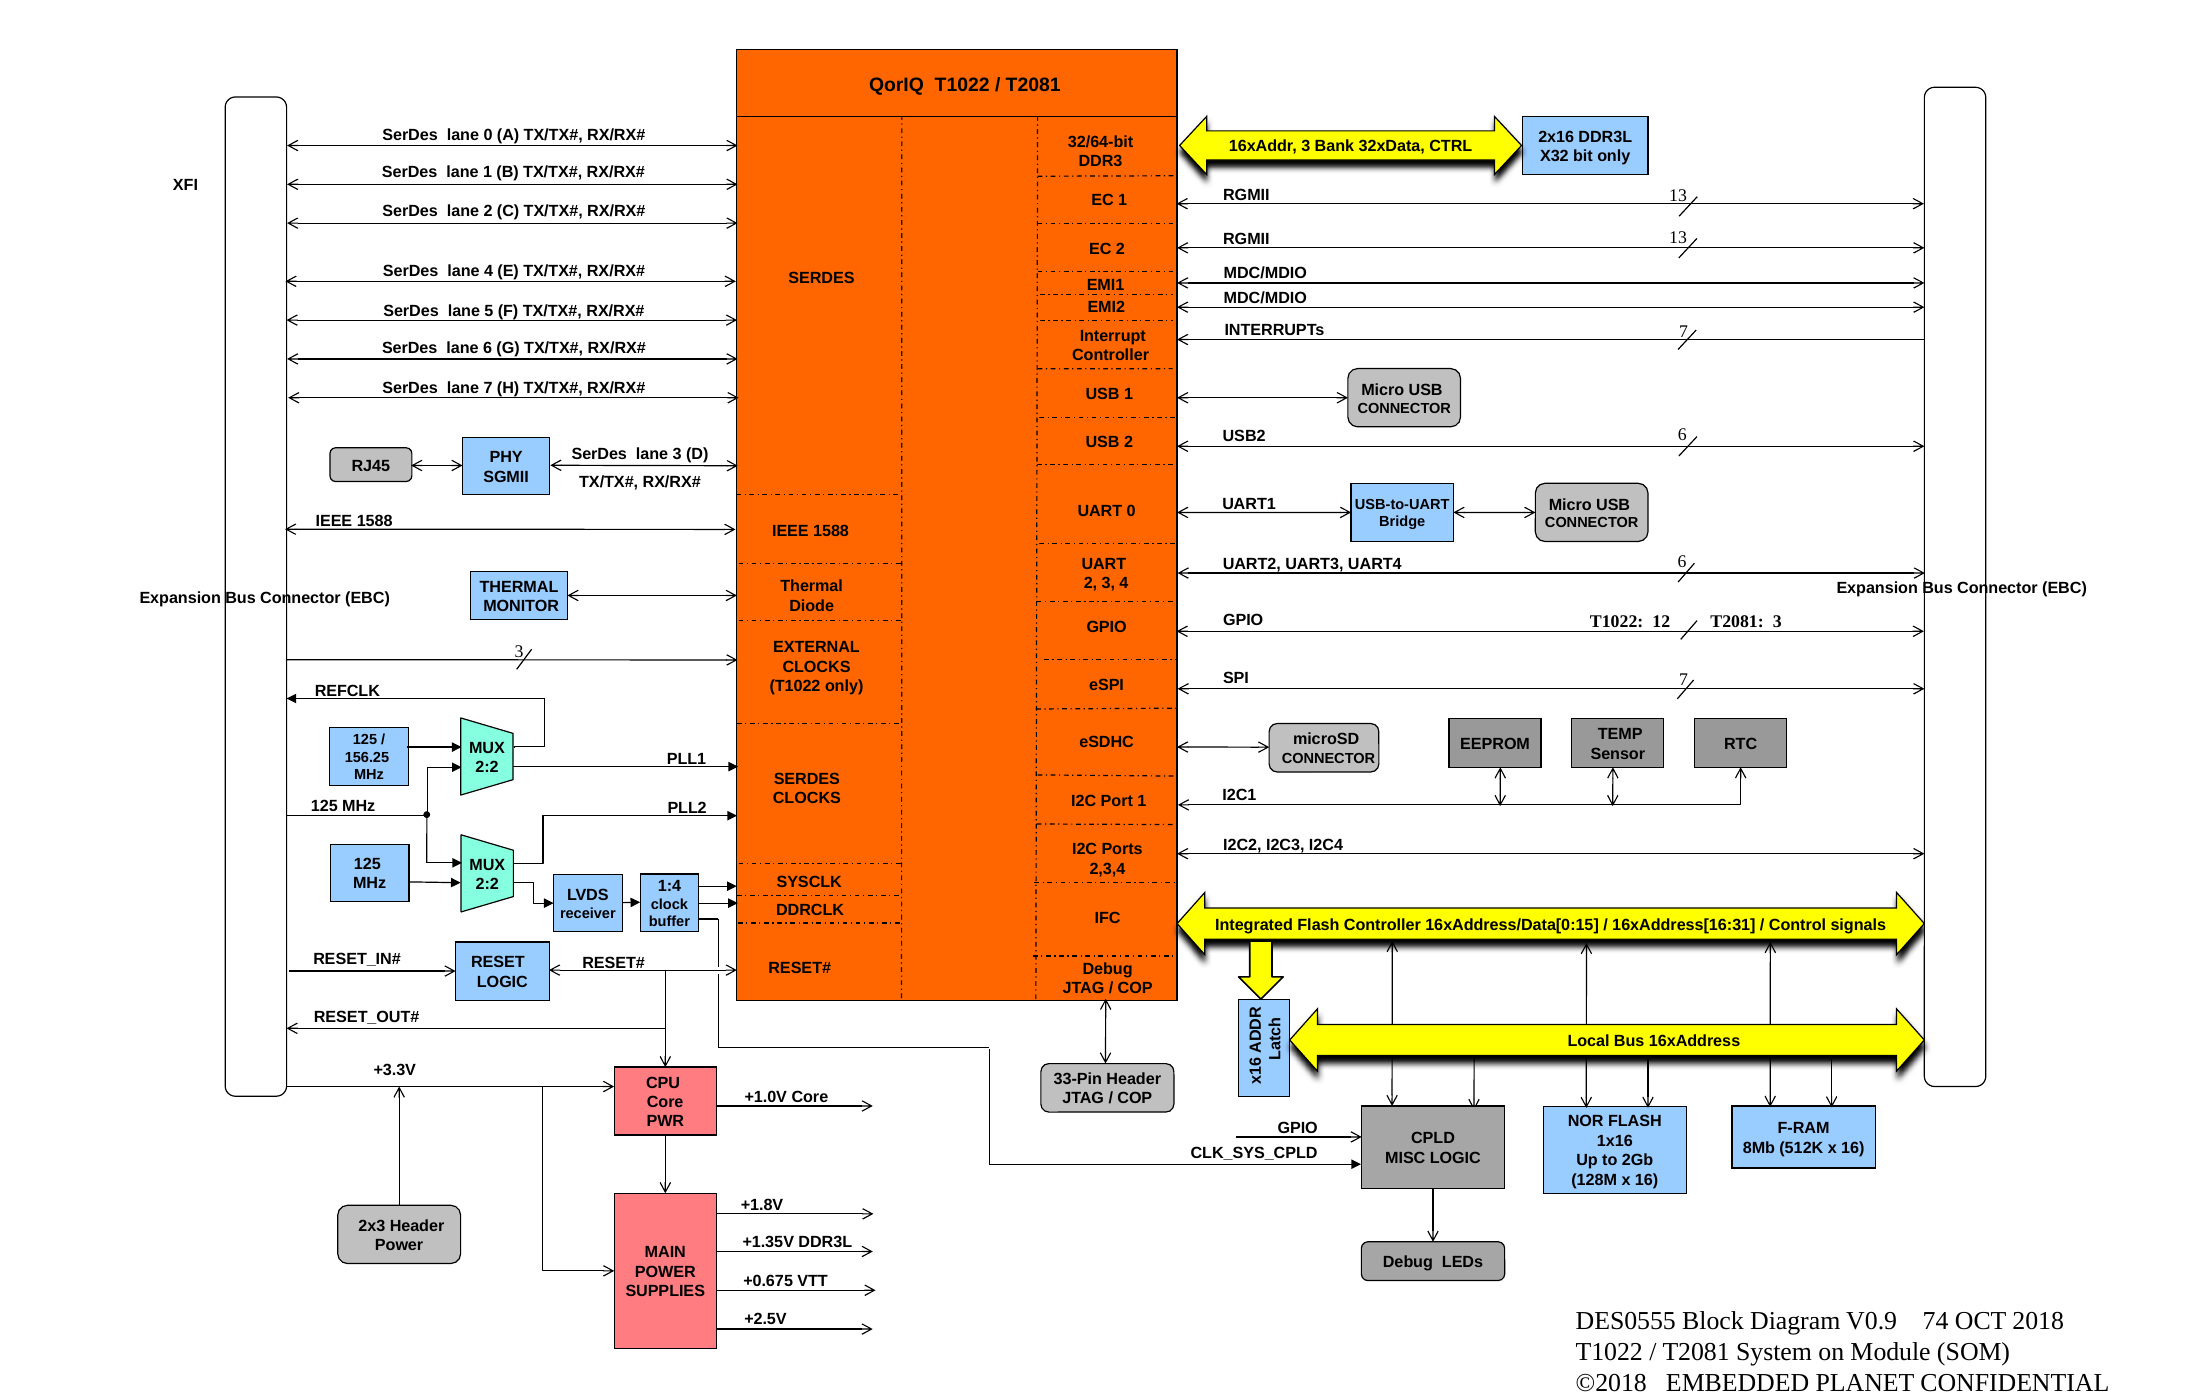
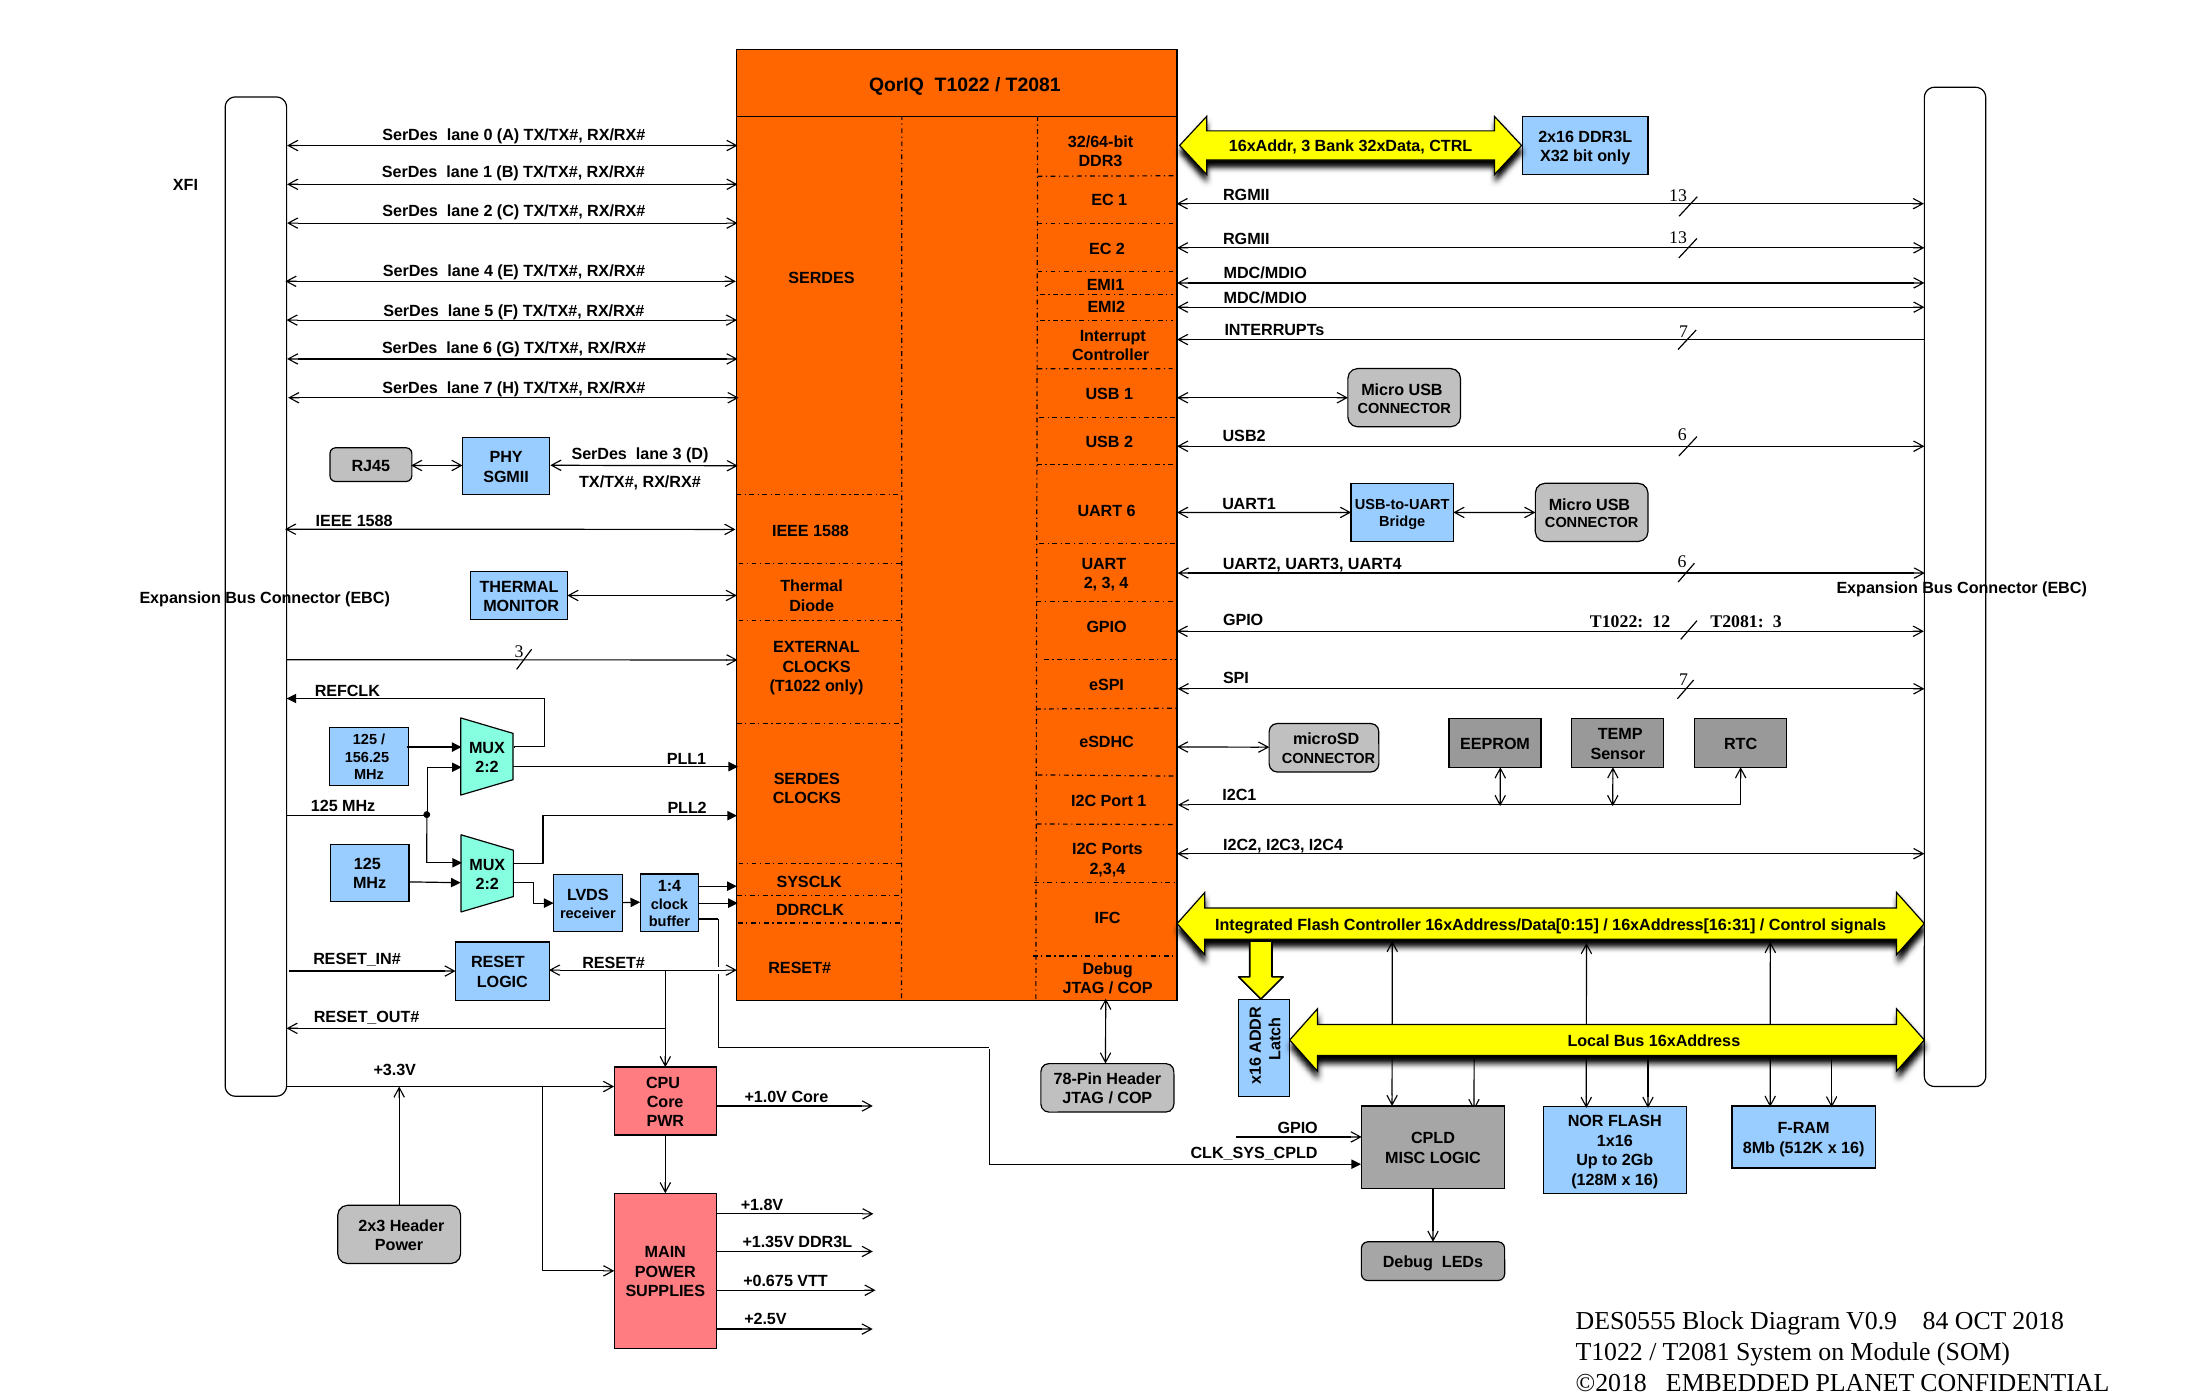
UART 0: 0 -> 6 (1131, 511)
33-Pin: 33-Pin -> 78-Pin (1078, 1079)
74: 74 -> 84 (1936, 1321)
